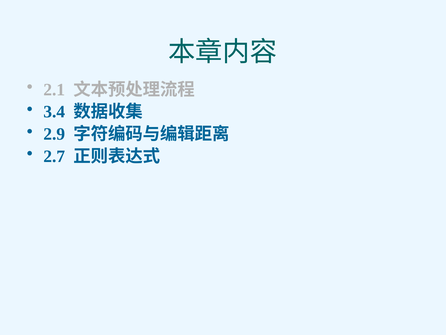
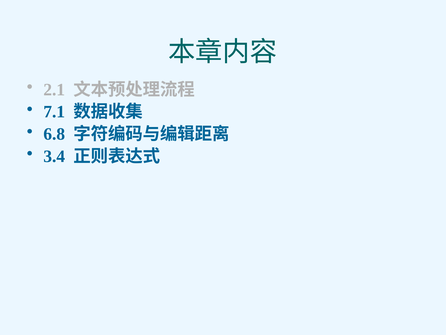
3.4: 3.4 -> 7.1 (54, 112)
2.9: 2.9 -> 6.8 (54, 134)
2.7: 2.7 -> 3.4 (54, 156)
